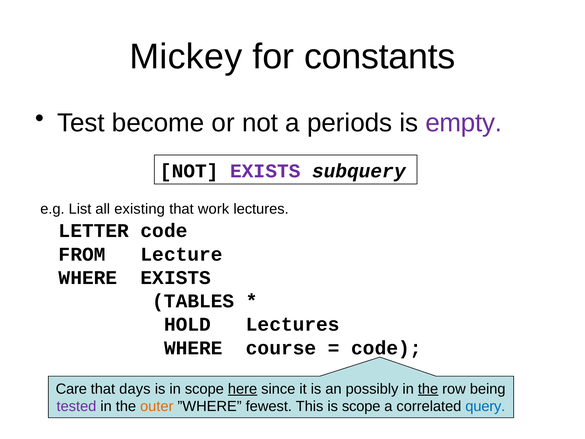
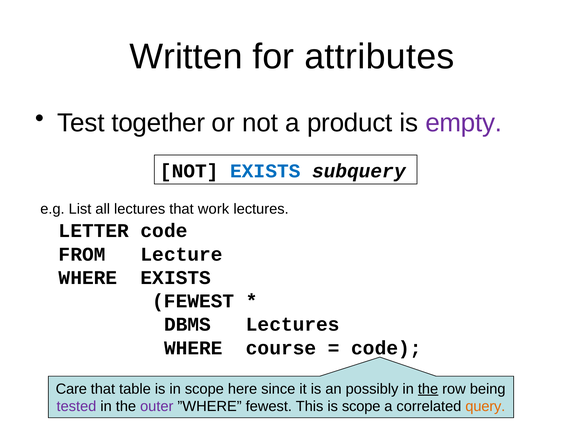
Mickey: Mickey -> Written (186, 57)
constants: constants -> attributes (379, 57)
become: become -> together (158, 123)
periods: periods -> product (350, 123)
EXISTS colour: purple -> blue (265, 171)
all existing: existing -> lectures (140, 209)
TABLES: TABLES -> FEWEST (193, 301)
HOLD: HOLD -> DBMS (187, 324)
days: days -> table (135, 389)
here underline: present -> none (243, 389)
outer colour: orange -> purple (157, 406)
query colour: blue -> orange (485, 406)
